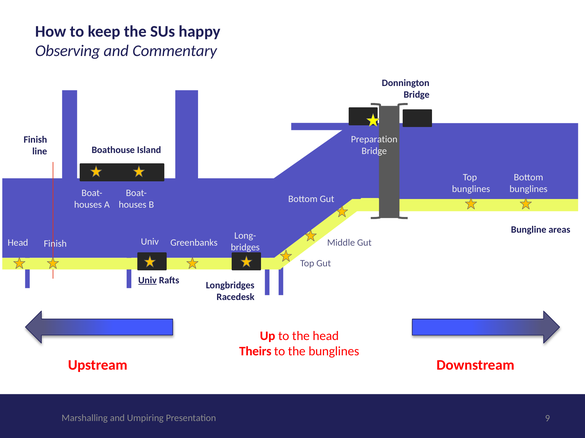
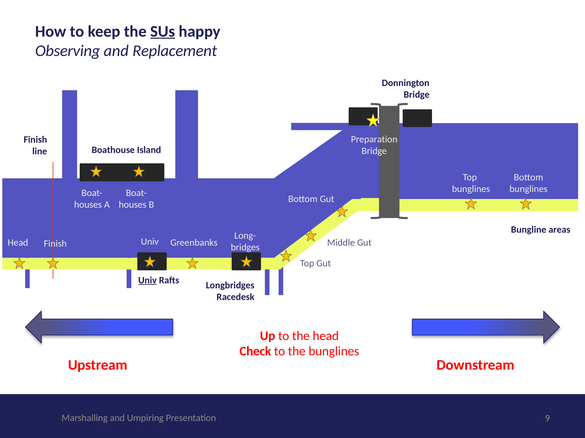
SUs underline: none -> present (163, 31)
Commentary: Commentary -> Replacement (175, 51)
Theirs: Theirs -> Check (255, 352)
